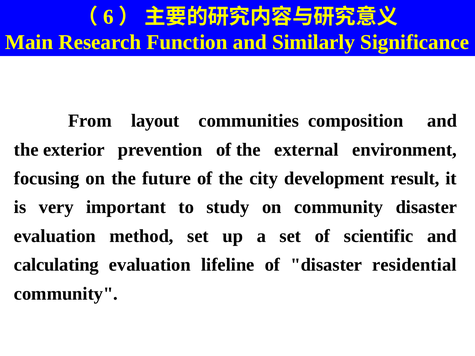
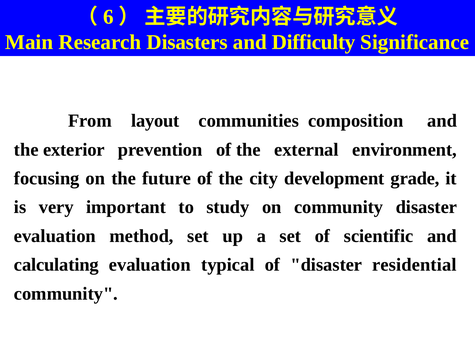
Function: Function -> Disasters (187, 42)
Similarly: Similarly -> Difficulty (314, 42)
result: result -> grade (415, 179)
lifeline: lifeline -> typical (228, 265)
